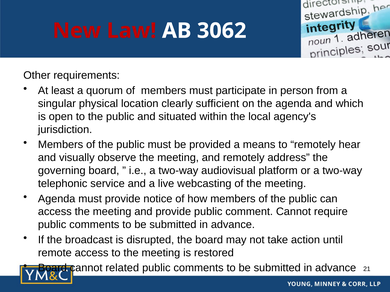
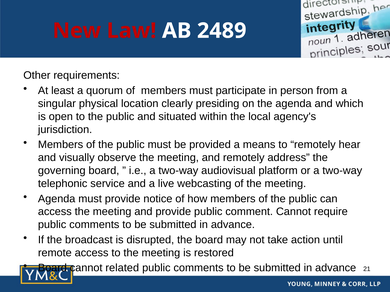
3062: 3062 -> 2489 (222, 31)
sufficient: sufficient -> presiding (218, 104)
